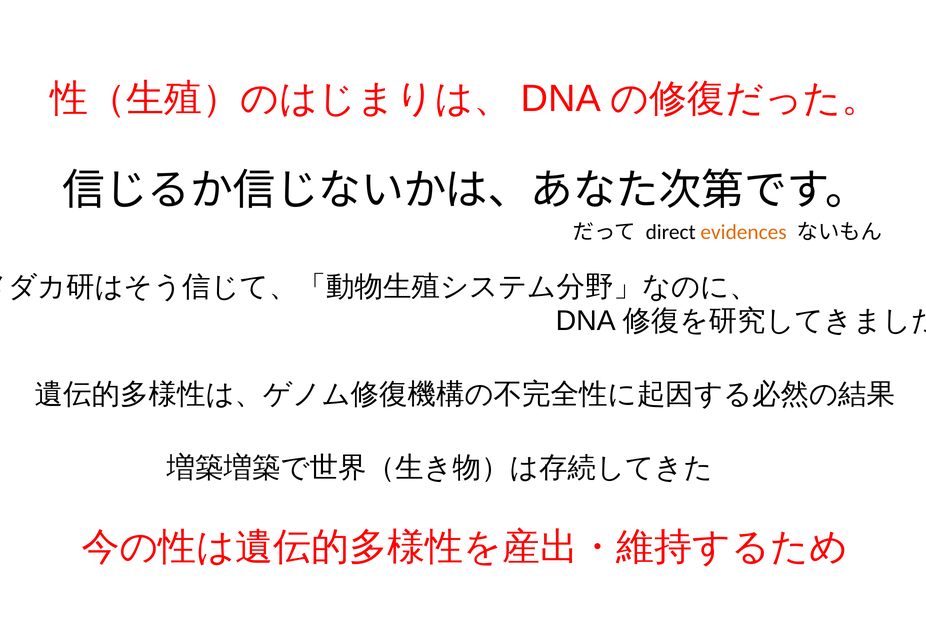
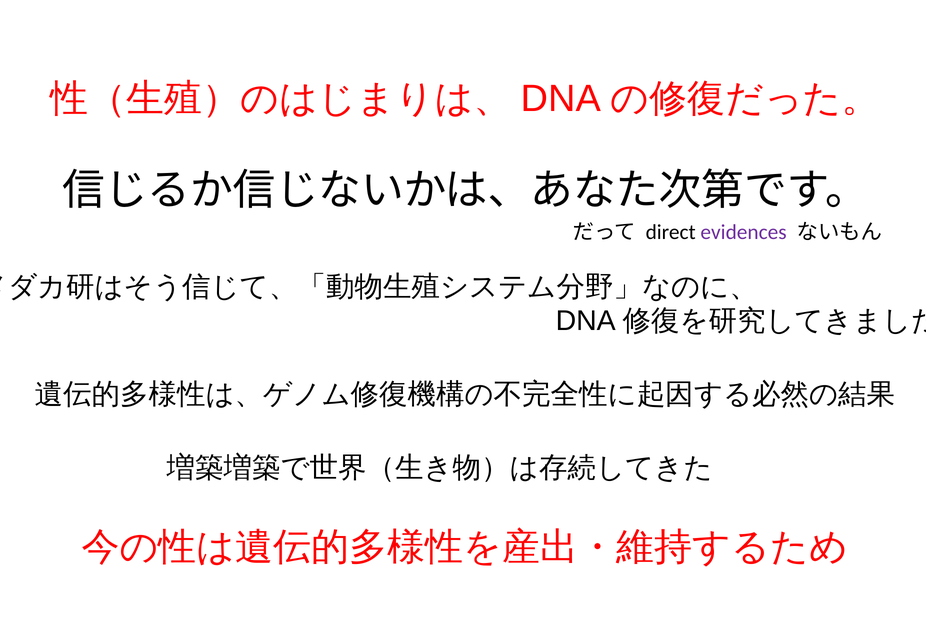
evidences colour: orange -> purple (744, 232)
